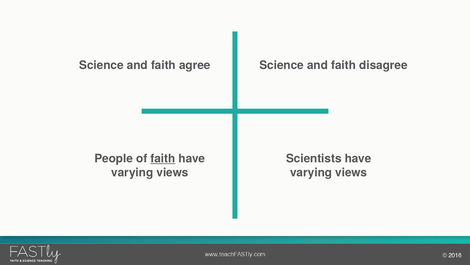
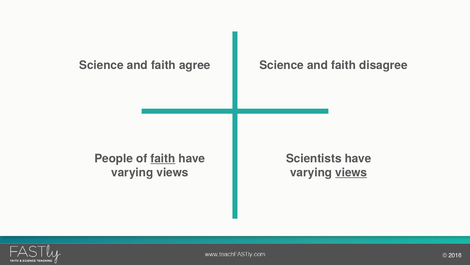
views underline: none -> present (351, 172)
